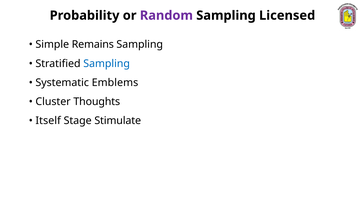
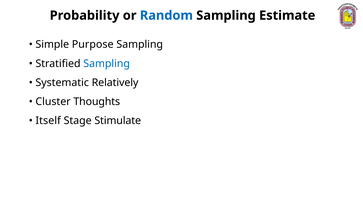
Random colour: purple -> blue (166, 15)
Licensed: Licensed -> Estimate (287, 15)
Remains: Remains -> Purpose (93, 45)
Emblems: Emblems -> Relatively (115, 83)
